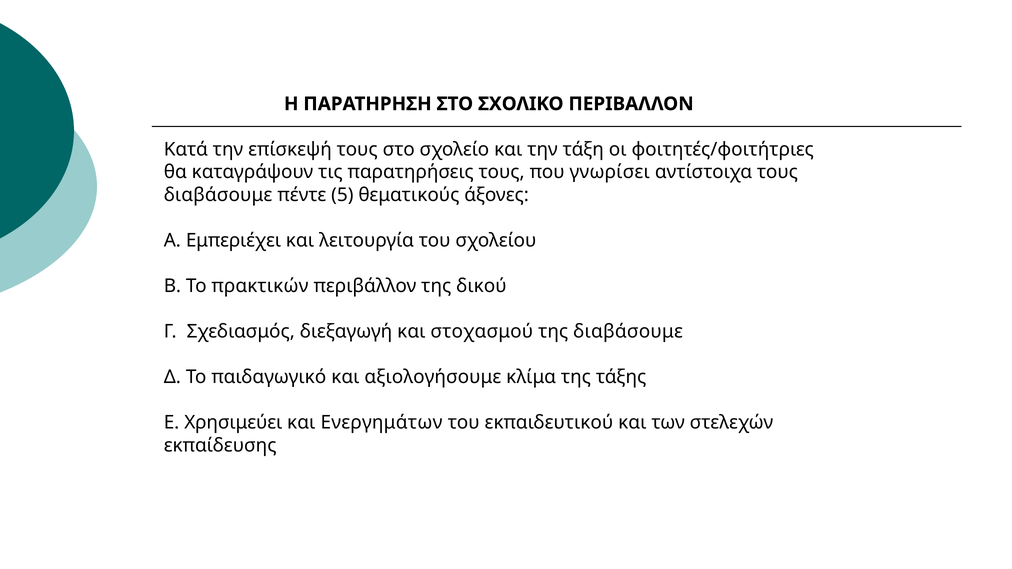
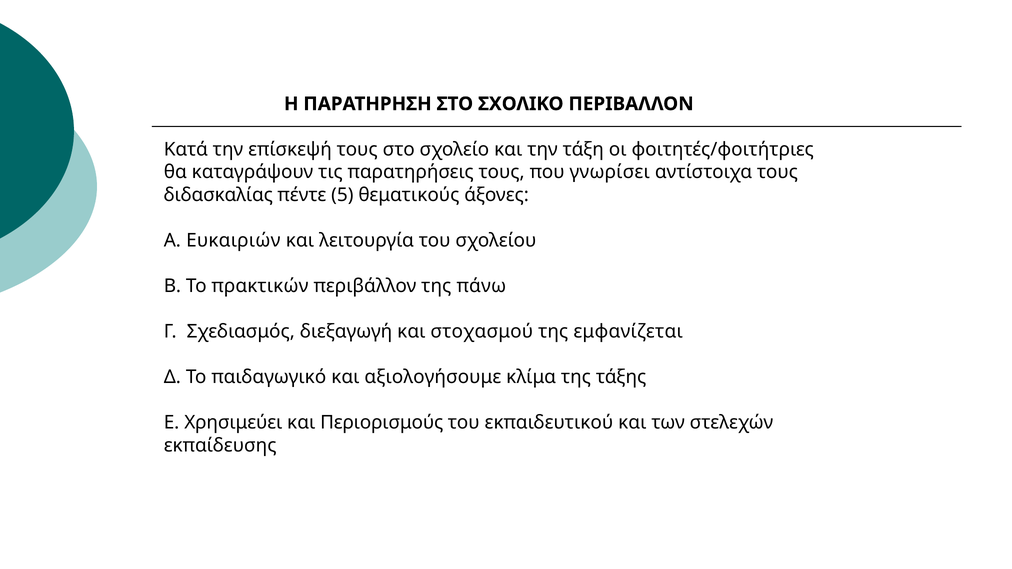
διαβάσουμε: διαβάσουμε -> διδασκαλίας (218, 195)
Εμπεριέχει: Εμπεριέχει -> Ευκαιριών (233, 241)
δικού: δικού -> πάνω (481, 286)
της διαβάσουμε: διαβάσουμε -> εμφανίζεται (628, 332)
Ενεργημάτων: Ενεργημάτων -> Περιορισμούς (382, 423)
